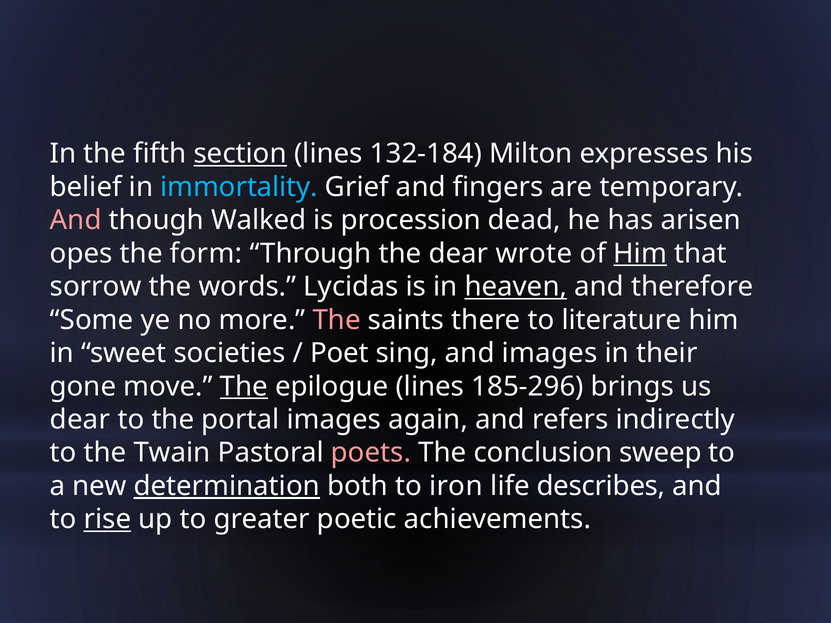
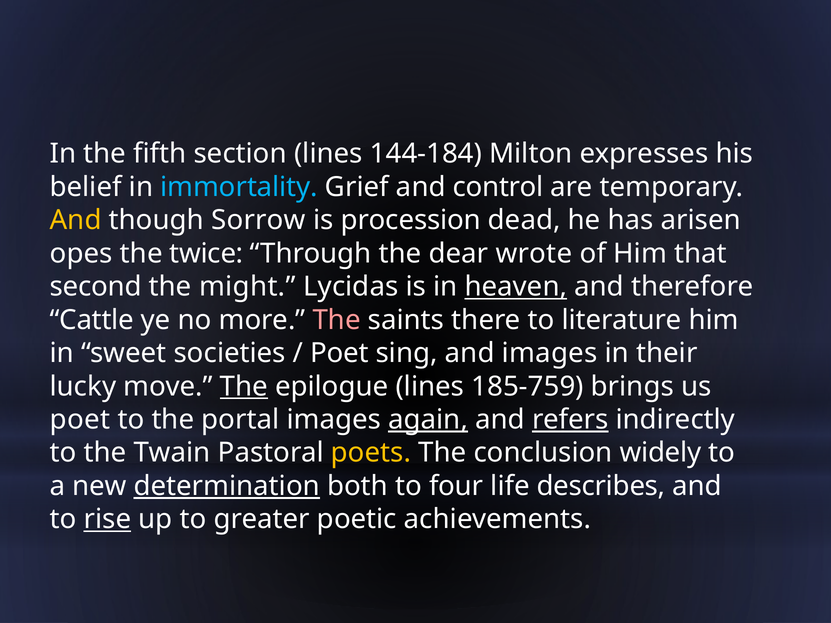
section underline: present -> none (240, 154)
132-184: 132-184 -> 144-184 (426, 154)
fingers: fingers -> control (498, 187)
And colour: pink -> yellow (76, 220)
Walked: Walked -> Sorrow (258, 220)
form: form -> twice (206, 254)
Him underline: present -> none (640, 254)
sorrow: sorrow -> second (96, 287)
words: words -> might (247, 287)
Some: Some -> Cattle (92, 320)
gone: gone -> lucky (83, 387)
185-296: 185-296 -> 185-759 (528, 387)
dear: dear -> poet (80, 420)
again underline: none -> present (428, 420)
refers underline: none -> present (570, 420)
poets colour: pink -> yellow (371, 453)
sweep: sweep -> widely (660, 453)
iron: iron -> four (456, 486)
